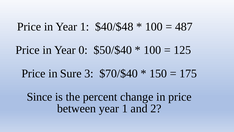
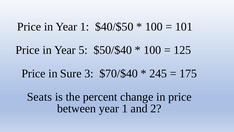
$40/$48: $40/$48 -> $40/$50 (114, 27)
487: 487 -> 101 (184, 27)
0: 0 -> 5 (83, 50)
150: 150 -> 245 (158, 73)
Since: Since -> Seats (39, 97)
